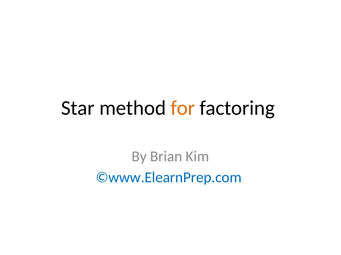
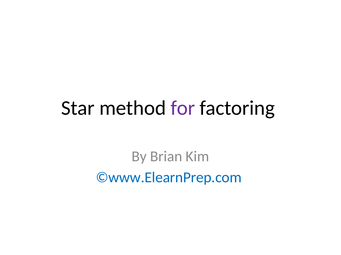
for colour: orange -> purple (183, 108)
